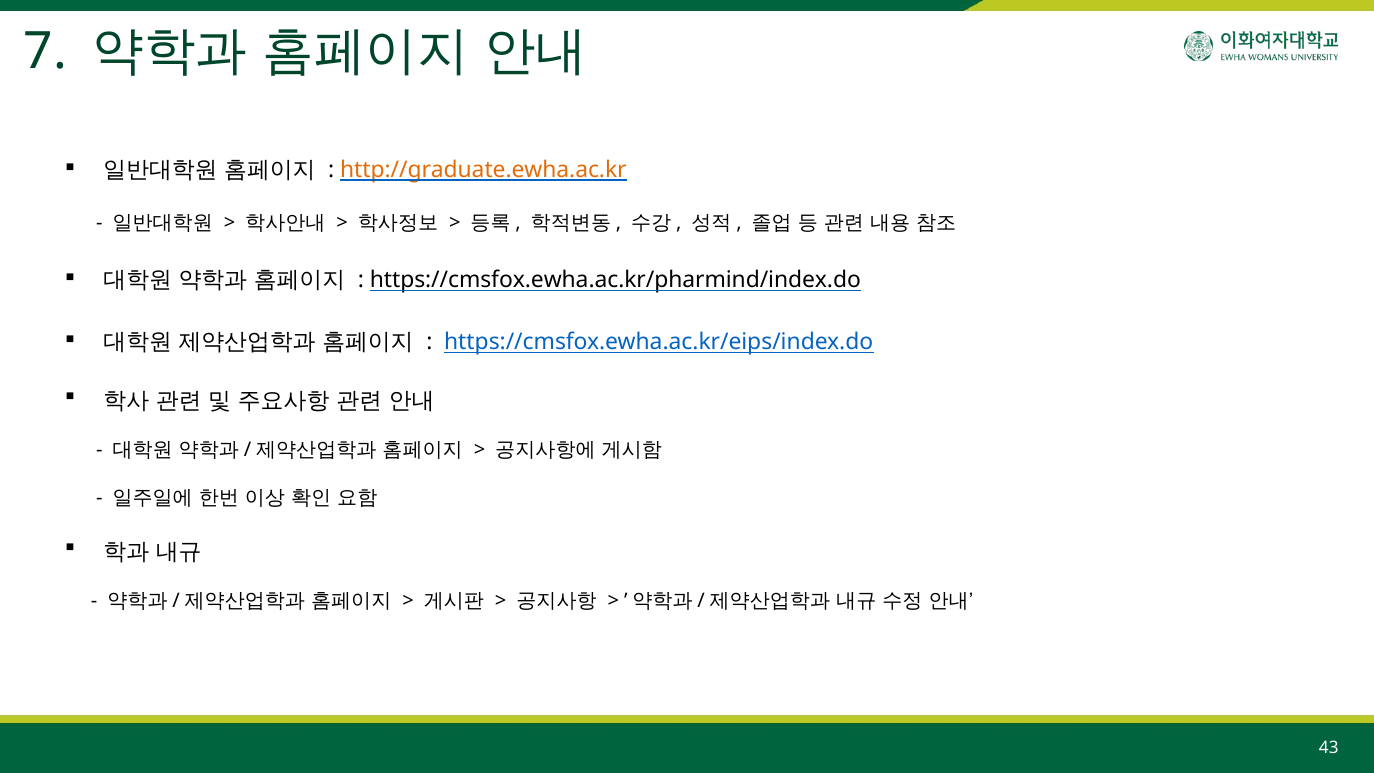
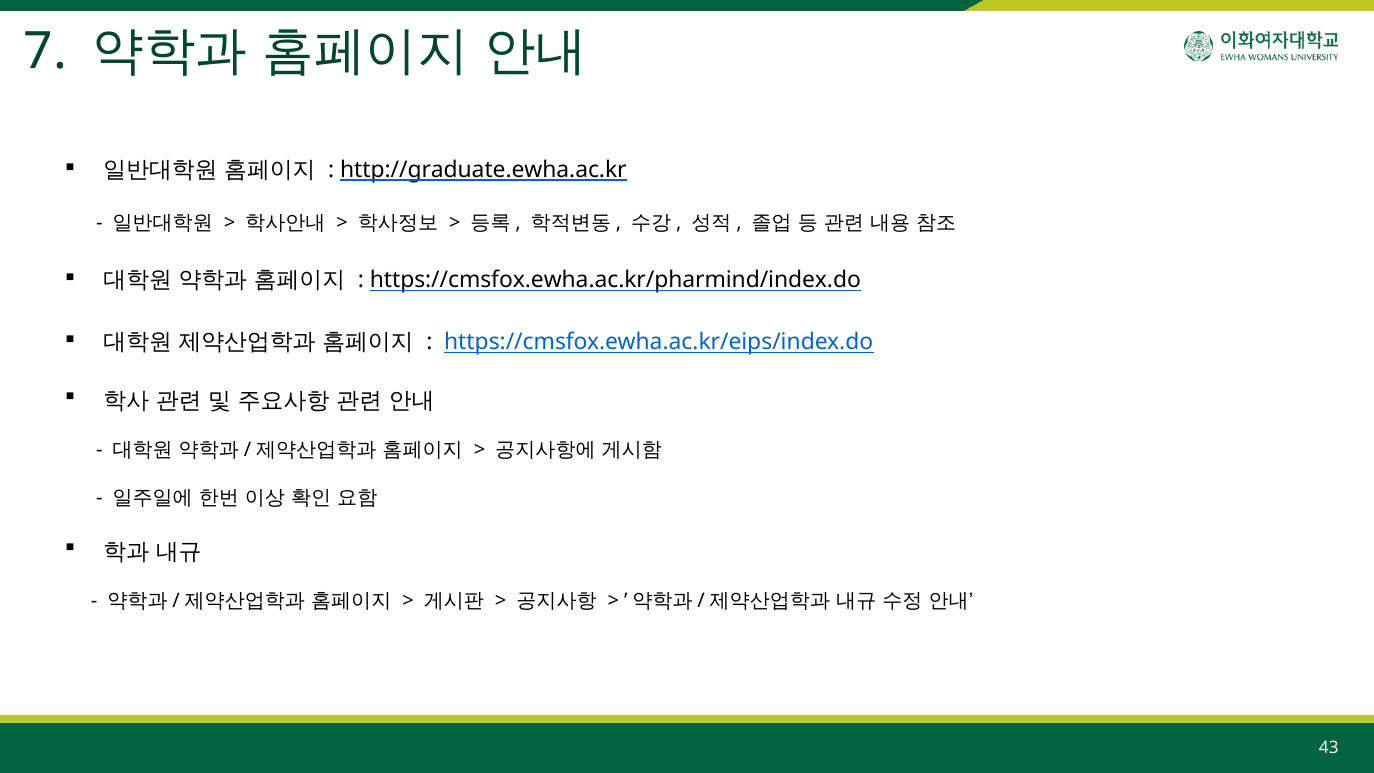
http://graduate.ewha.ac.kr colour: orange -> black (483, 169)
